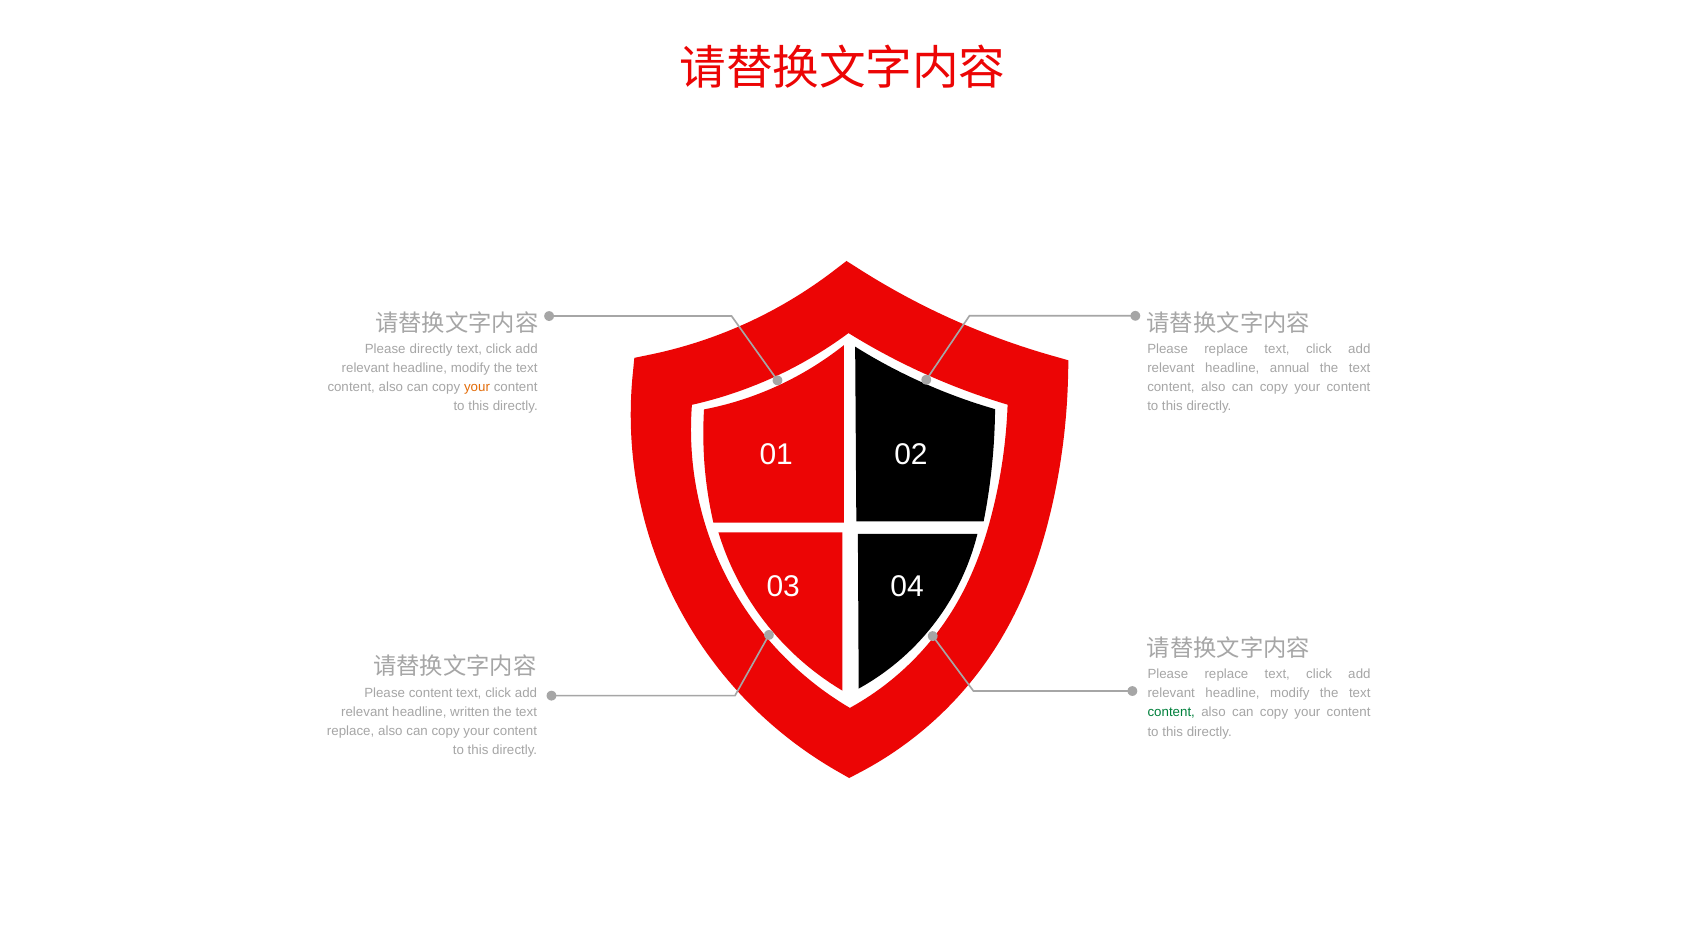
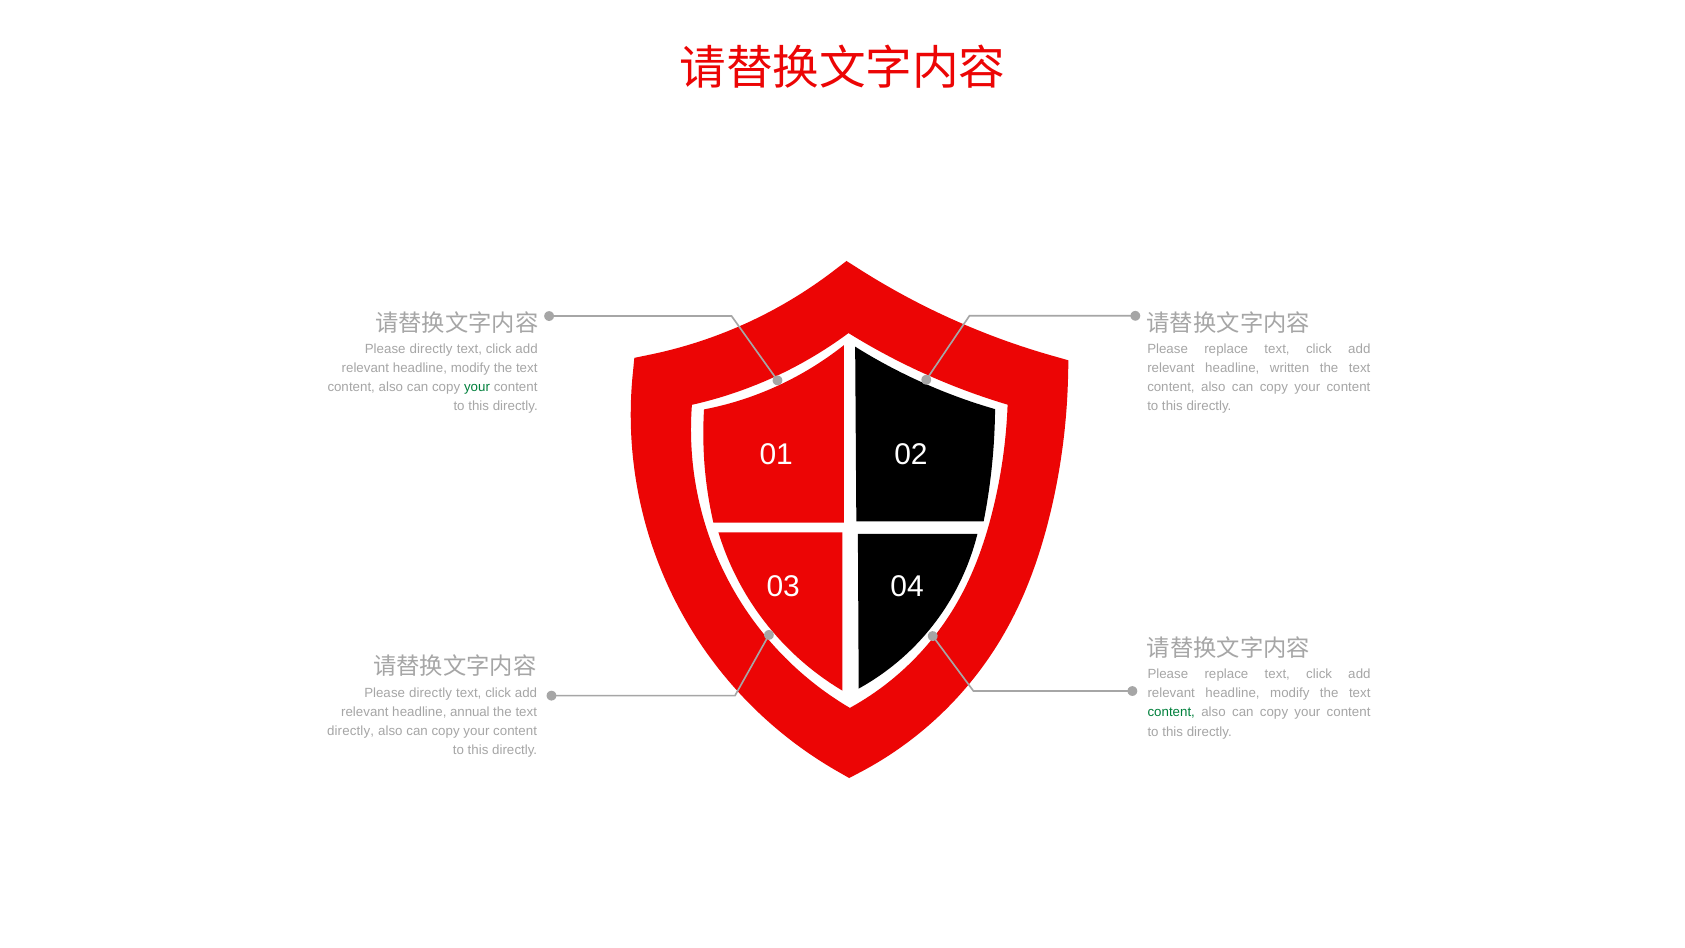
annual: annual -> written (1290, 368)
your colour: orange -> green (477, 387)
content: content -> directly (431, 693)
written: written -> annual (470, 712)
replace: replace -> directly (351, 731)
